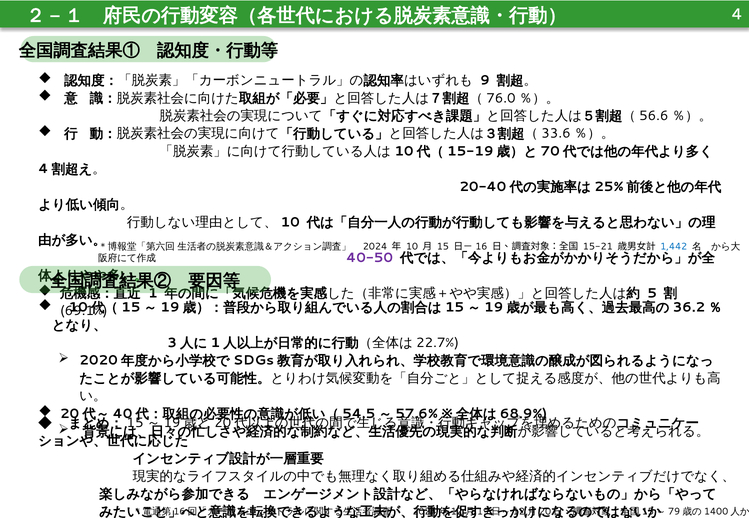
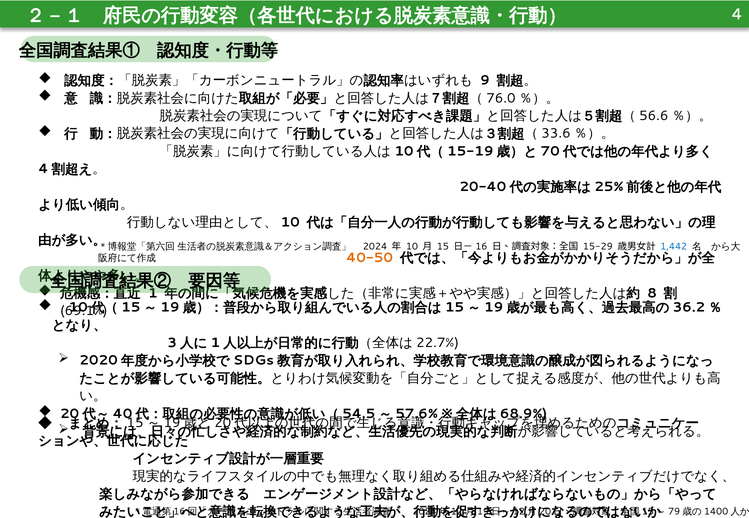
15-21: 15-21 -> 15-29 (598, 247)
40-50 colour: purple -> orange (370, 258)
5: 5 -> 8 (652, 293)
